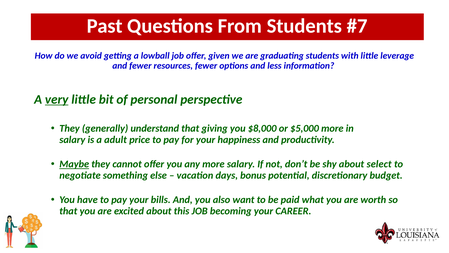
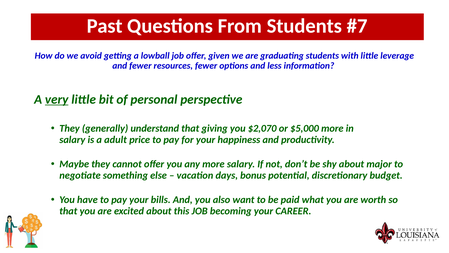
$8,000: $8,000 -> $2,070 (262, 128)
Maybe underline: present -> none (74, 164)
select: select -> major (379, 164)
